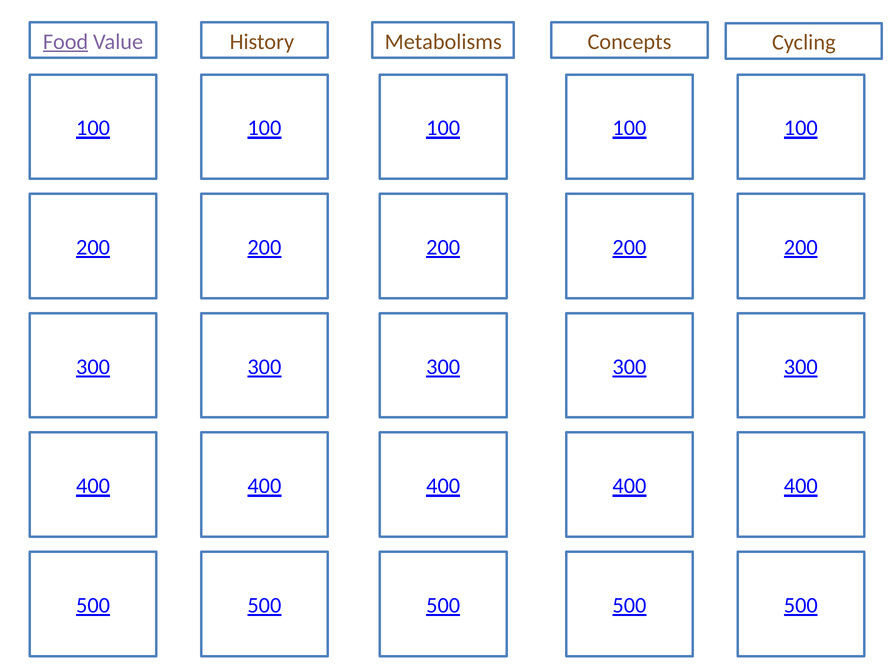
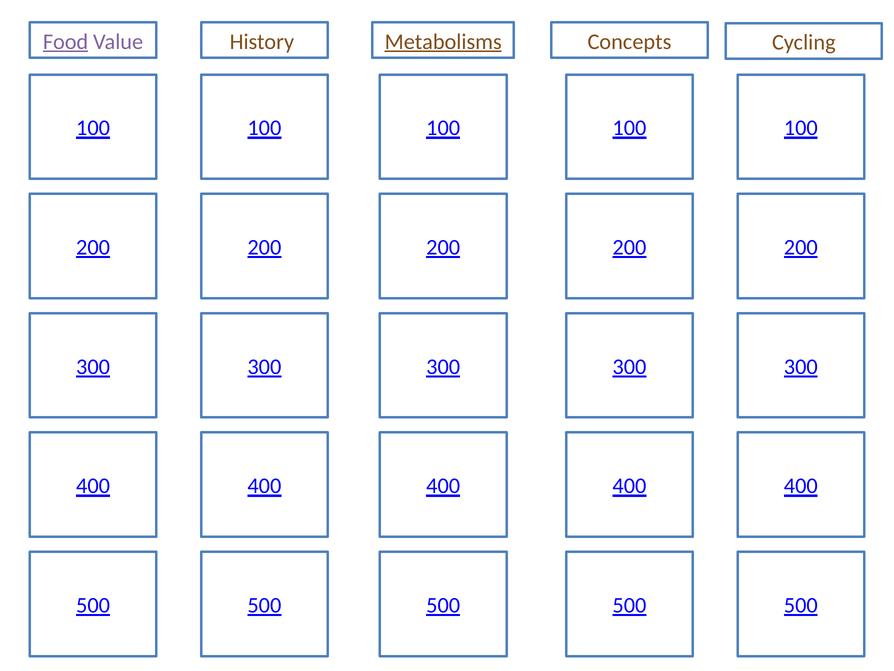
Metabolisms underline: none -> present (443, 42)
